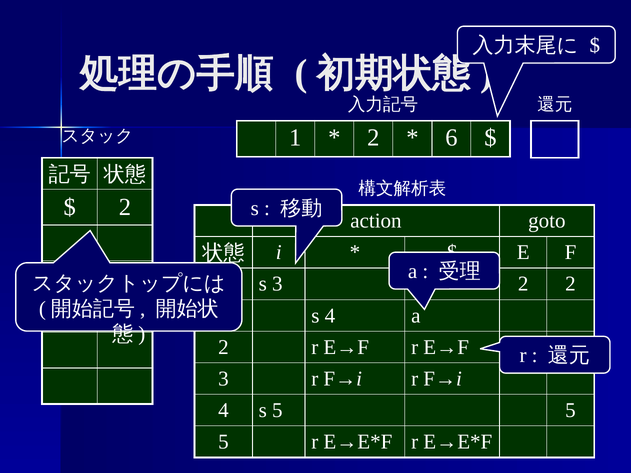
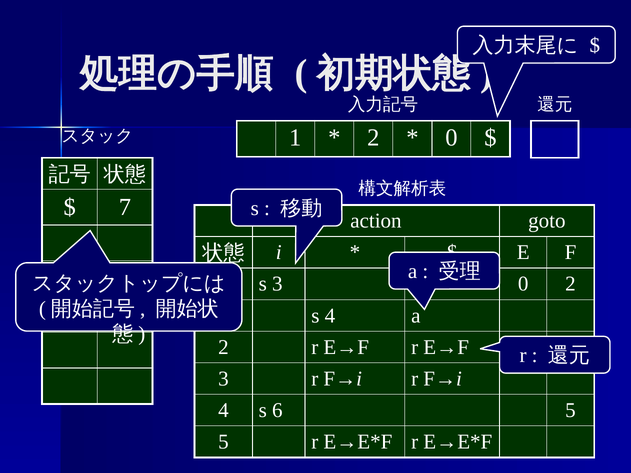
6: 6 -> 0 (451, 138)
2: 2 -> 7 (125, 207)
3 2: 2 -> 0 (523, 284)
s 5: 5 -> 6 (277, 410)
